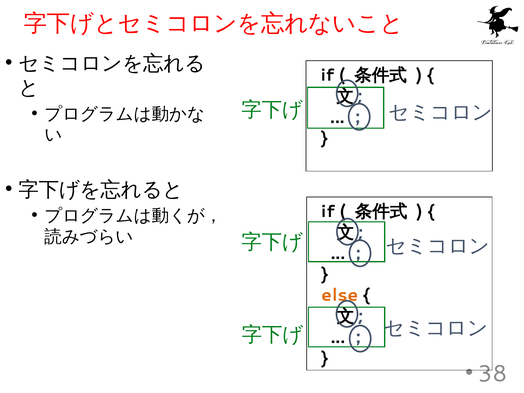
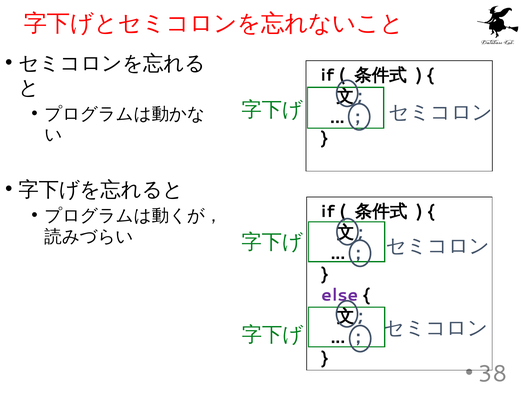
else colour: orange -> purple (340, 295)
